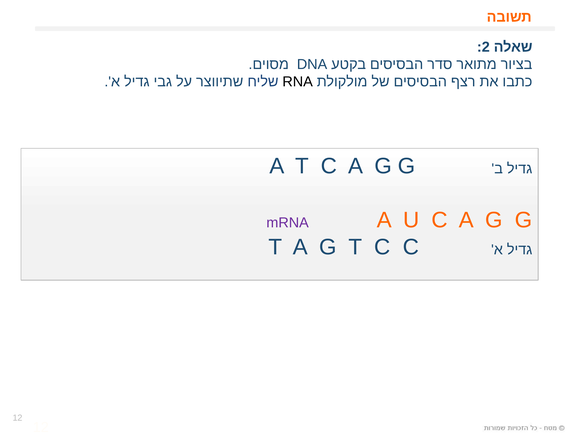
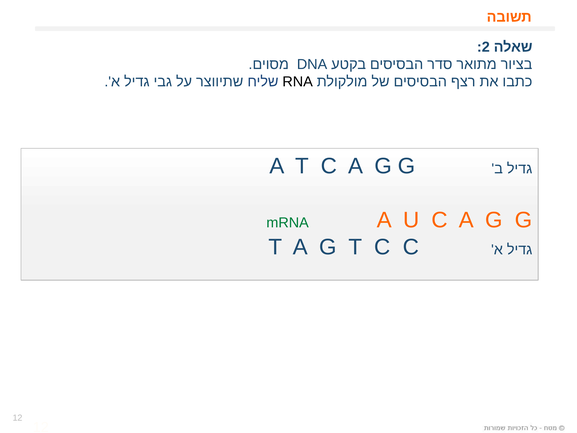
mRNA colour: purple -> green (288, 223)
